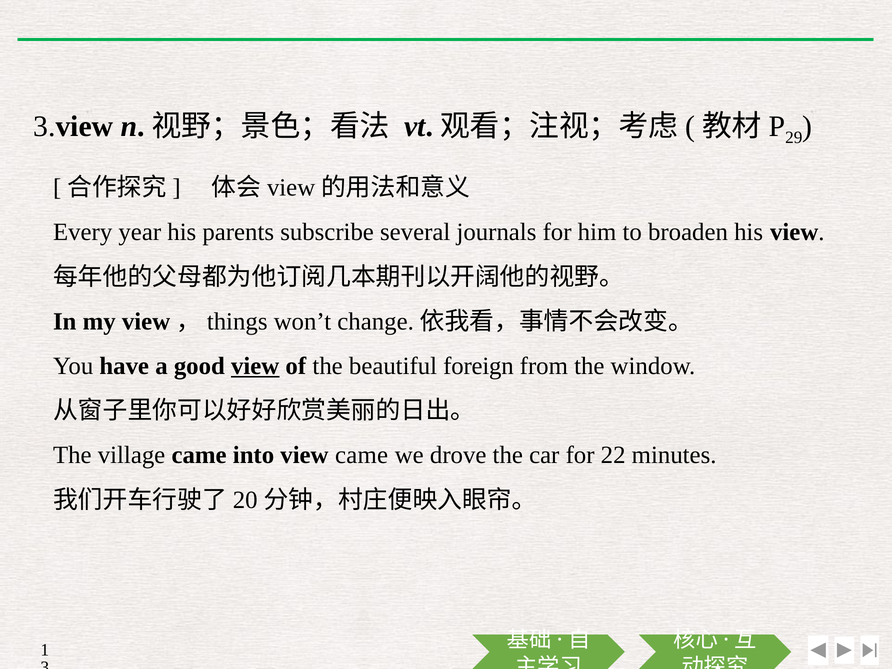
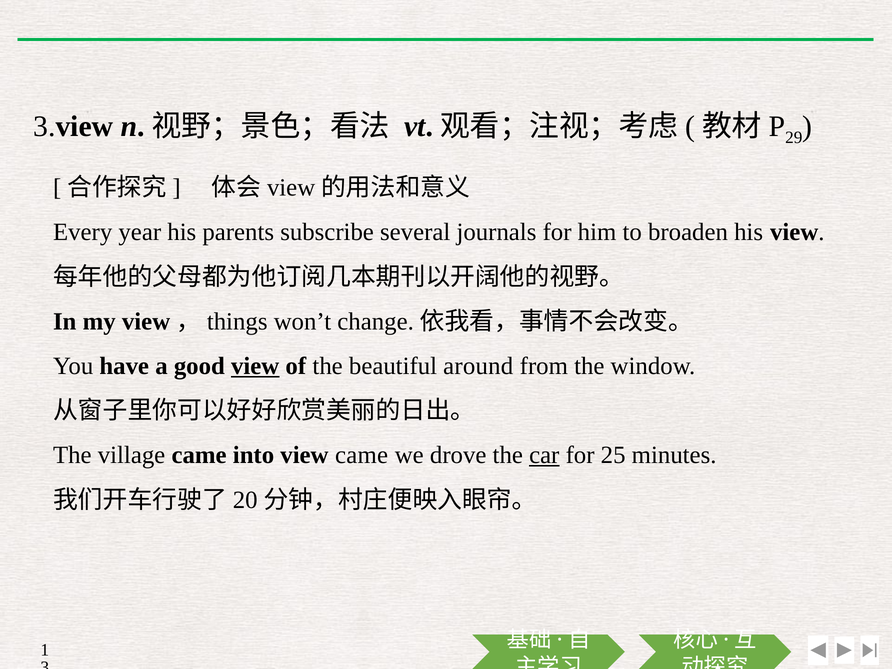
foreign: foreign -> around (478, 366)
car underline: none -> present (544, 455)
22: 22 -> 25 (613, 455)
